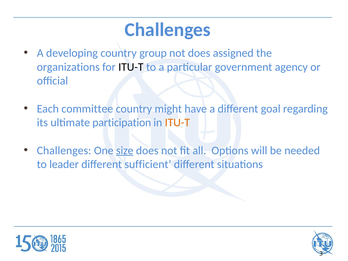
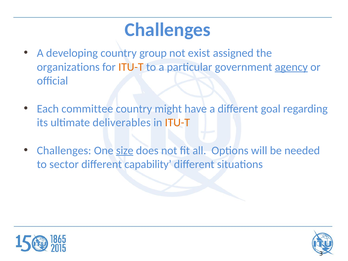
not does: does -> exist (199, 53)
ITU-T colour: black -> orange (131, 67)
agency underline: none -> present (291, 67)
participation: participation -> deliverables (122, 123)
leader: leader -> sector (64, 164)
sufficient: sufficient -> capability (148, 164)
